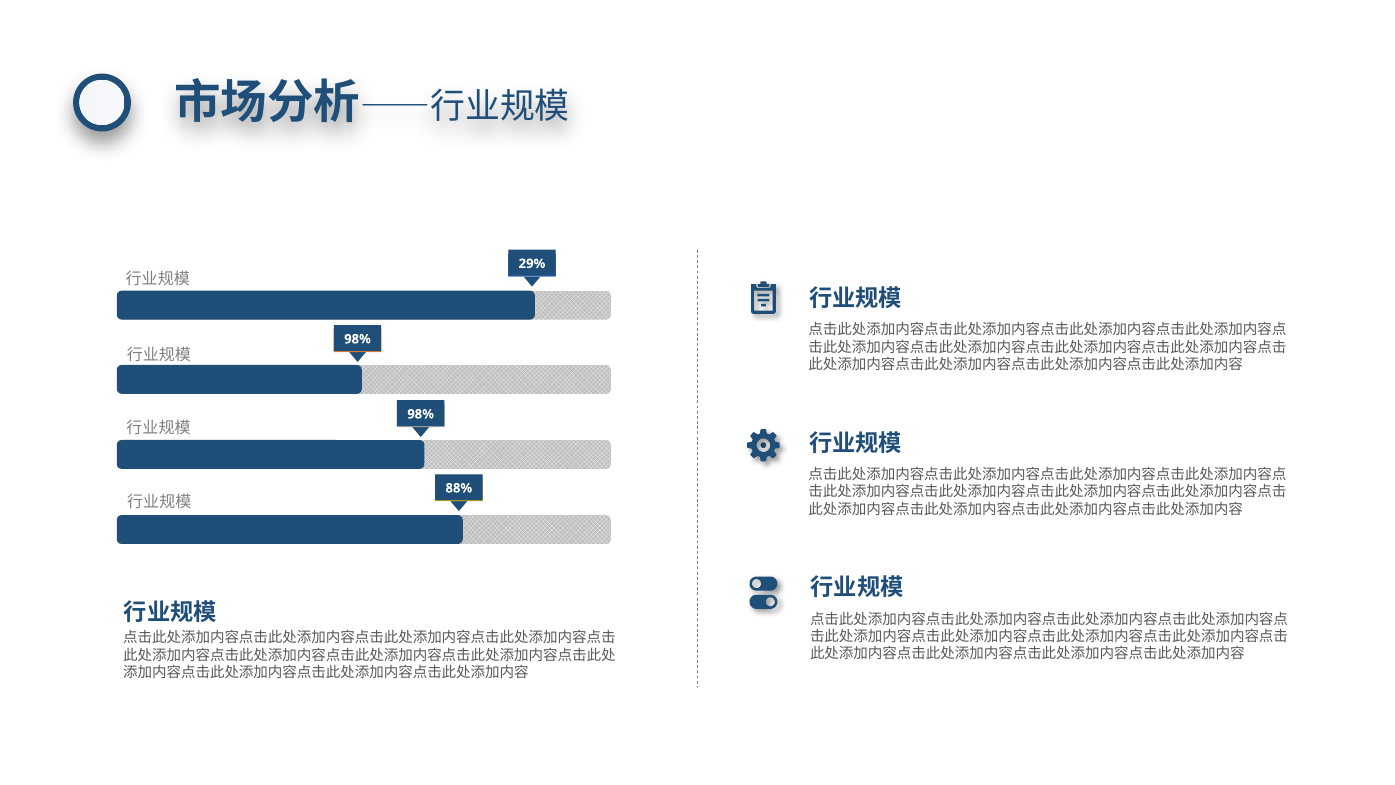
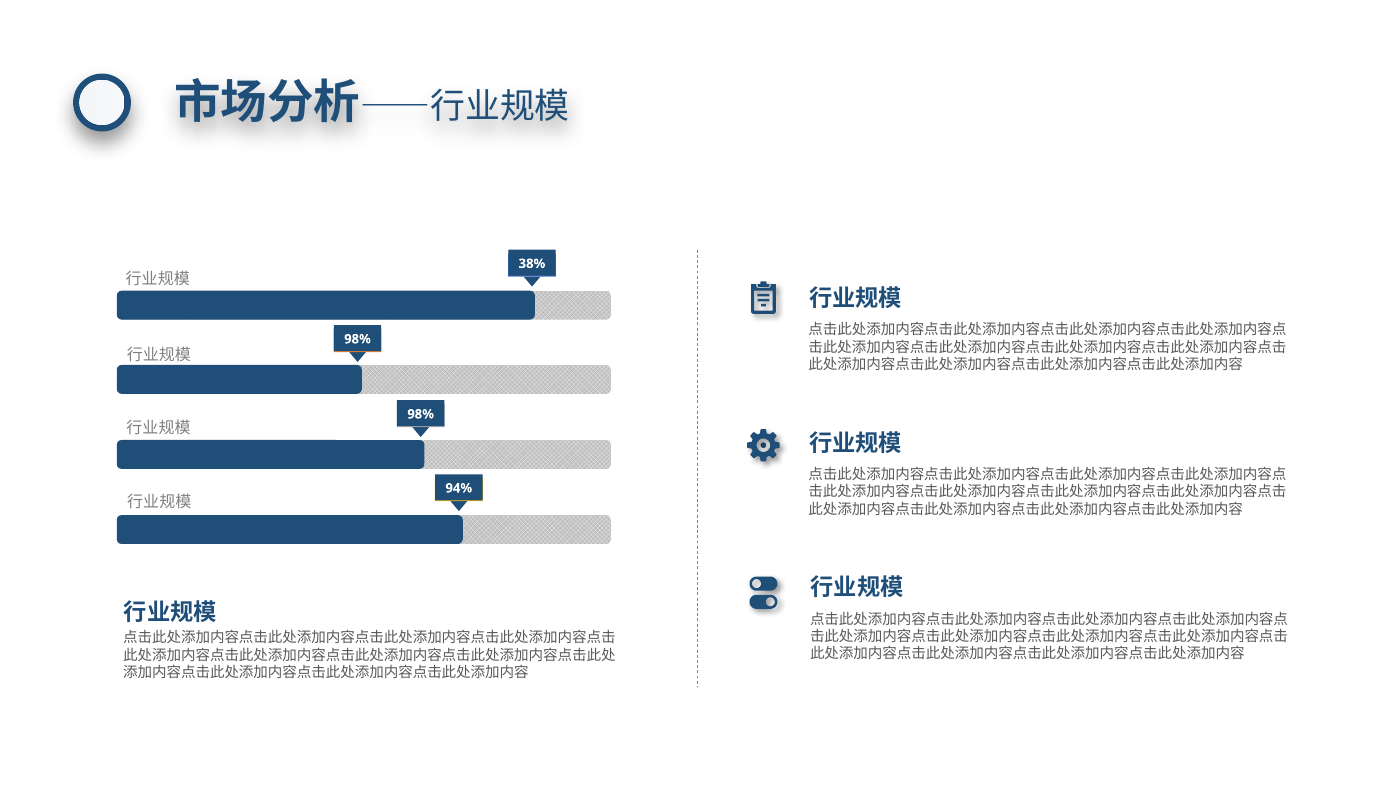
29%: 29% -> 38% (532, 264)
88%: 88% -> 94% (459, 488)
